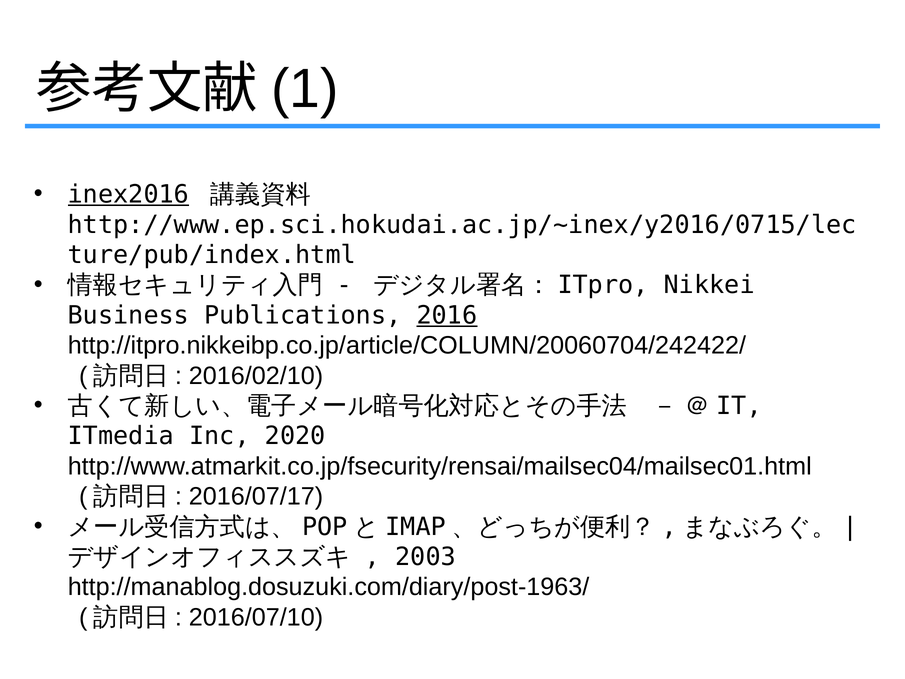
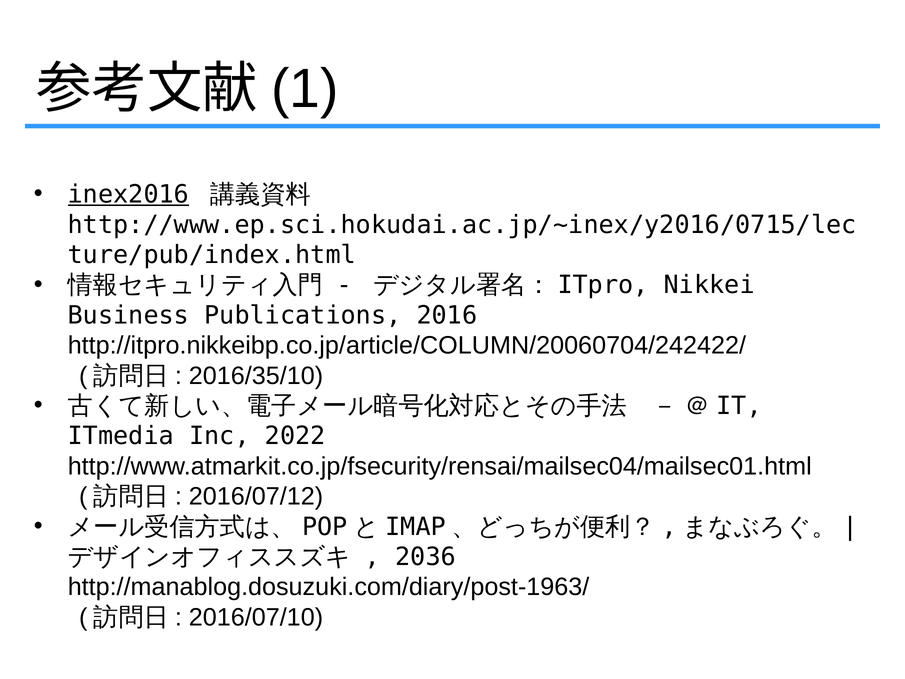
2016 underline: present -> none (447, 315)
2016/02/10: 2016/02/10 -> 2016/35/10 (256, 376)
2020: 2020 -> 2022 (295, 436)
2016/07/17: 2016/07/17 -> 2016/07/12 (256, 496)
2003: 2003 -> 2036 (426, 557)
